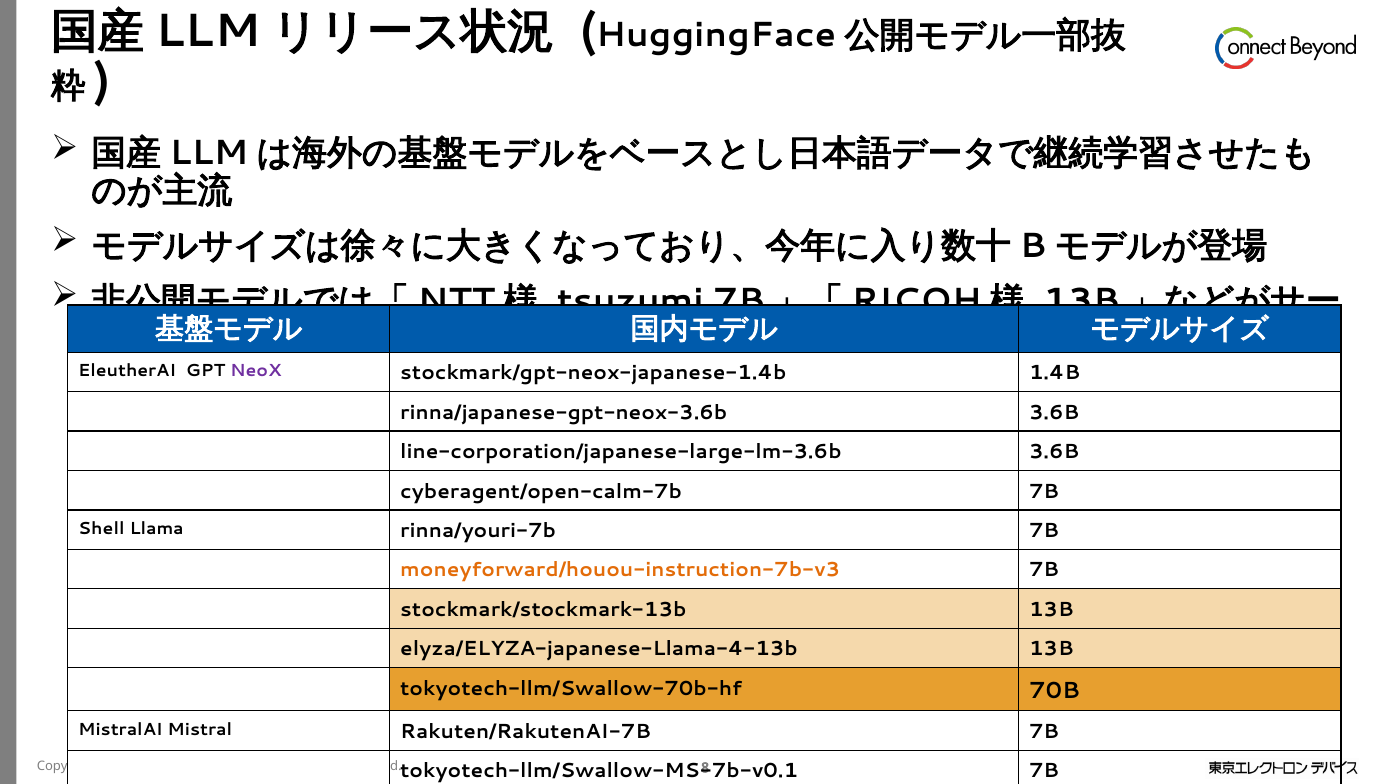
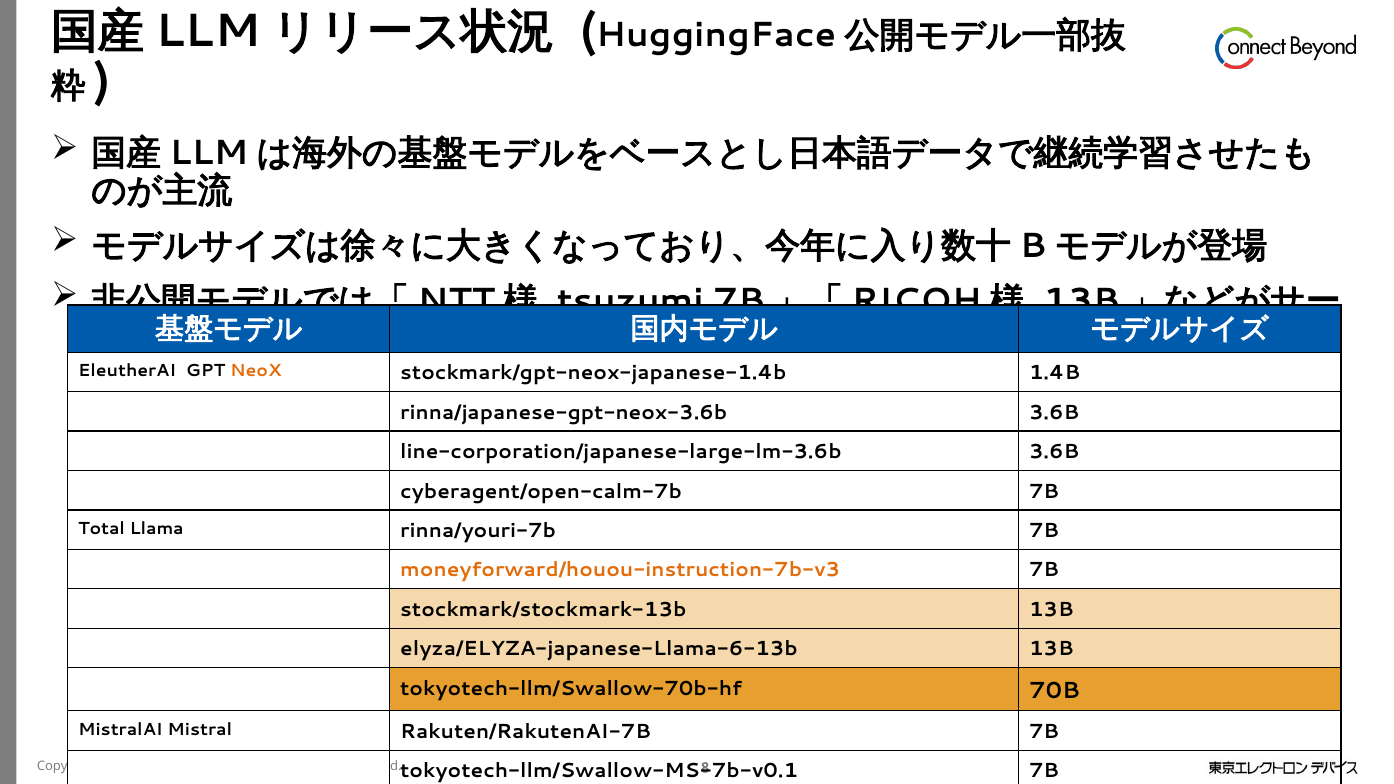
NeoX colour: purple -> orange (256, 371)
Shell: Shell -> Total (102, 528)
elyza/ELYZA-japanese-Llama-4-13b: elyza/ELYZA-japanese-Llama-4-13b -> elyza/ELYZA-japanese-Llama-6-13b (599, 649)
